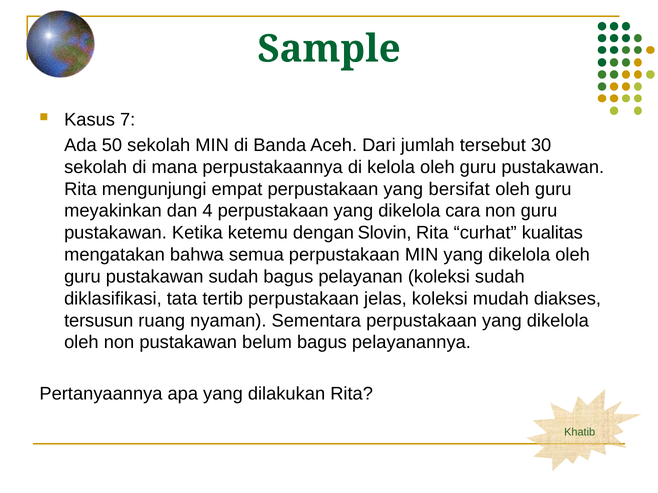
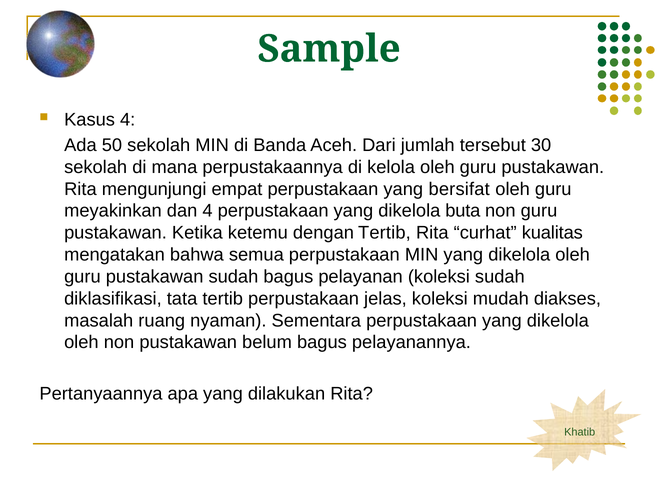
Kasus 7: 7 -> 4 (128, 120)
cara: cara -> buta (463, 211)
dengan Slovin: Slovin -> Tertib (384, 233)
tersusun: tersusun -> masalah (99, 321)
